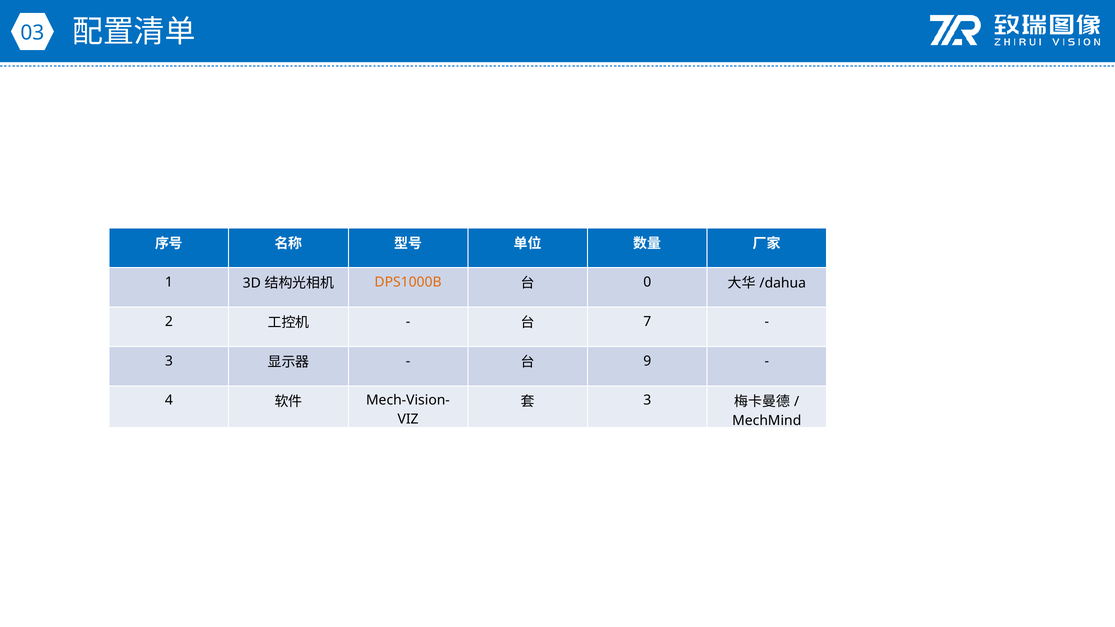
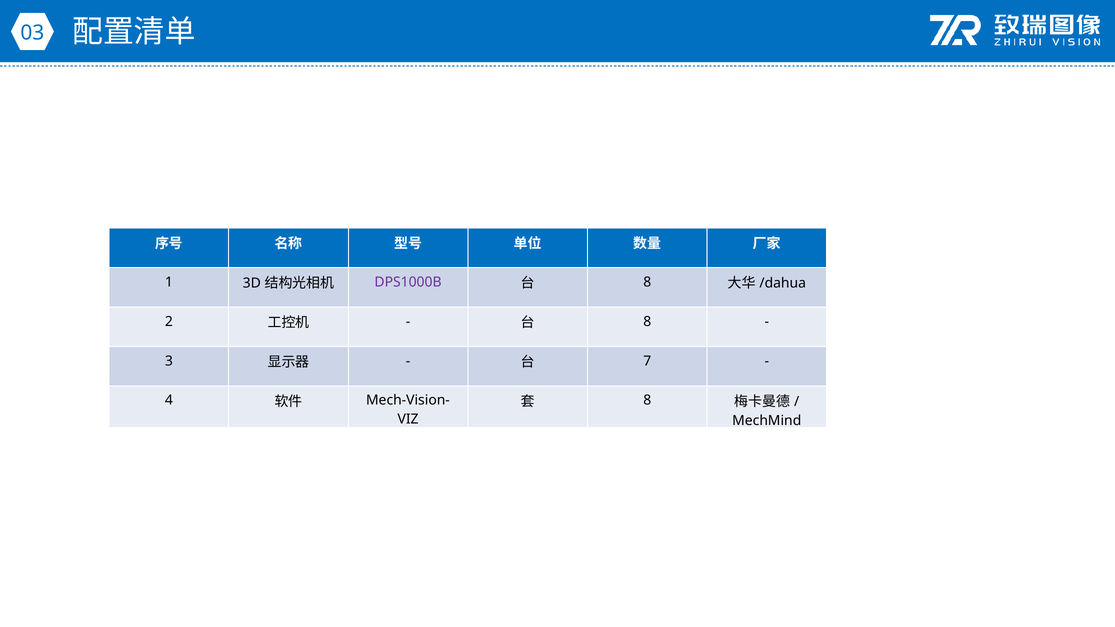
DPS1000B colour: orange -> purple (408, 282)
0: 0 -> 8 (647, 282)
7: 7 -> 8 (647, 322)
9: 9 -> 7 (647, 361)
3: 3 -> 8 (647, 401)
